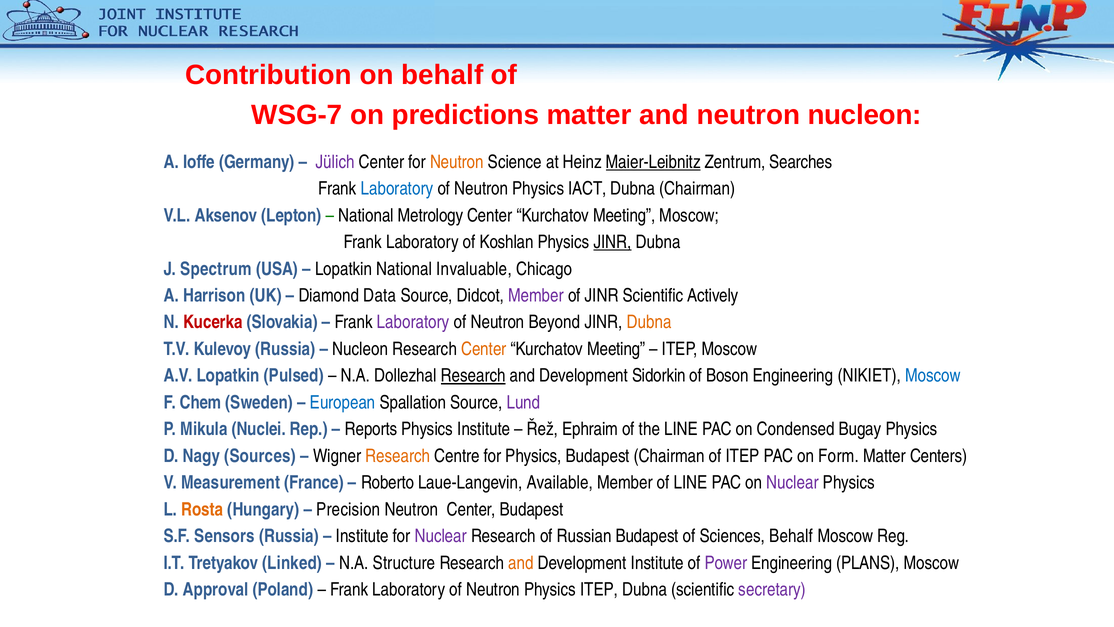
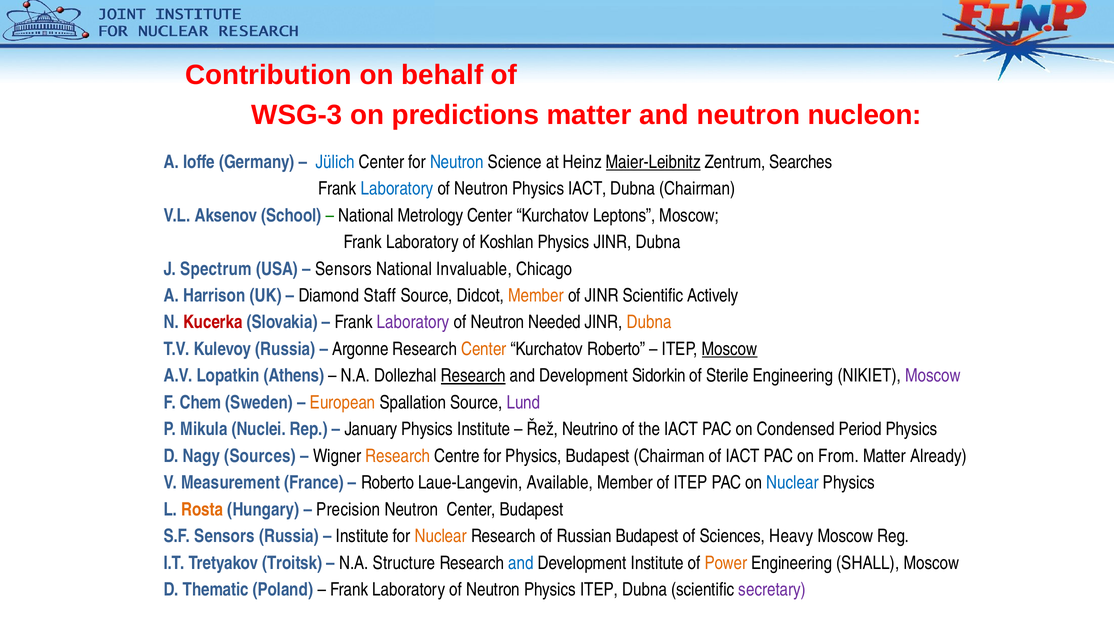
WSG-7: WSG-7 -> WSG-3 (297, 115)
Jülich colour: purple -> blue (335, 162)
Neutron colour: orange -> blue (457, 162)
Lepton: Lepton -> School (291, 215)
Meeting: Meeting -> Leptons (624, 215)
JINR underline: present -> none (613, 242)
Lopatkin: Lopatkin -> Sensors (344, 269)
Data: Data -> Staff (380, 295)
Member colour: purple -> orange (536, 295)
Beyond: Beyond -> Needed (555, 322)
Nucleon: Nucleon -> Argonne (360, 349)
Meeting: Meeting -> Roberto (616, 349)
Moscow underline: none -> present (730, 349)
Pulsed: Pulsed -> Athens (294, 376)
Boson: Boson -> Sterile (727, 376)
Moscow colour: blue -> purple (933, 376)
European colour: blue -> orange (343, 402)
Reports: Reports -> January (371, 429)
Ephraim: Ephraim -> Neutrino (590, 429)
the LINE: LINE -> IACT (681, 429)
Bugay: Bugay -> Period (860, 429)
of ITEP: ITEP -> IACT (743, 456)
Form: Form -> From (839, 456)
Centers: Centers -> Already (938, 456)
of LINE: LINE -> ITEP (691, 482)
Nuclear colour: purple -> blue (793, 482)
Nuclear colour: purple -> orange (441, 536)
Sciences Behalf: Behalf -> Heavy (791, 536)
Linked: Linked -> Troitsk (292, 563)
and colour: orange -> blue (521, 563)
Power colour: purple -> orange (726, 563)
PLANS: PLANS -> SHALL (868, 563)
Approval: Approval -> Thematic (216, 589)
